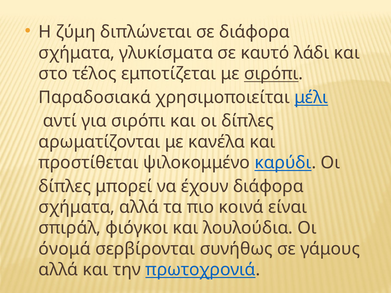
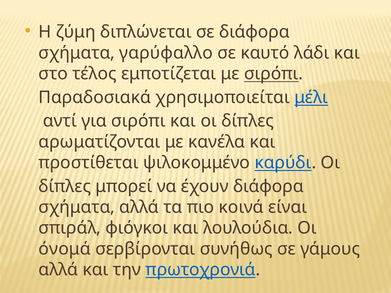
γλυκίσματα: γλυκίσματα -> γαρύφαλλο (166, 53)
